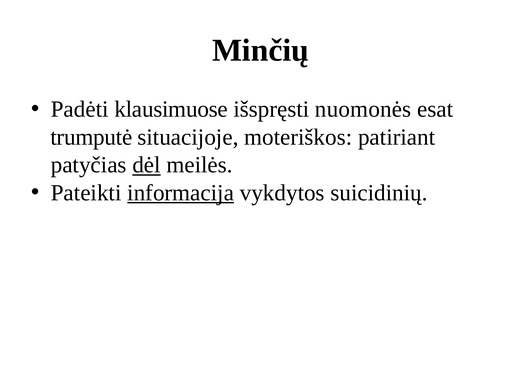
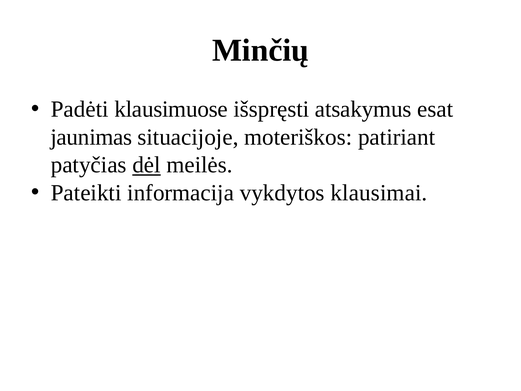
nuomonės: nuomonės -> atsakymus (363, 109)
trumputė: trumputė -> jaunimas (91, 137)
informacija underline: present -> none (181, 193)
suicidinių: suicidinių -> klausimai (379, 193)
